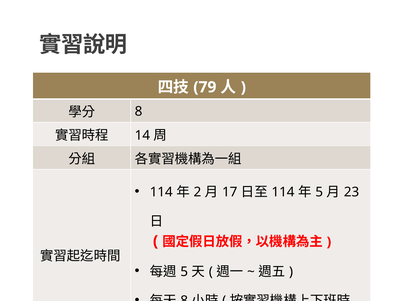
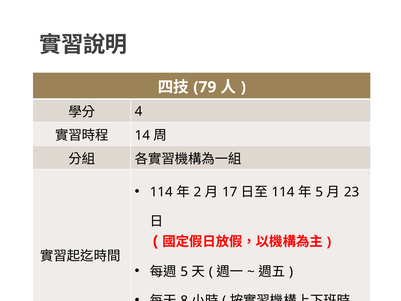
8: 8 -> 4 (139, 111)
